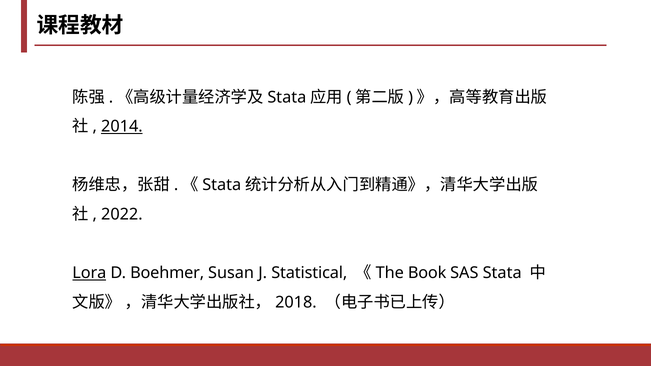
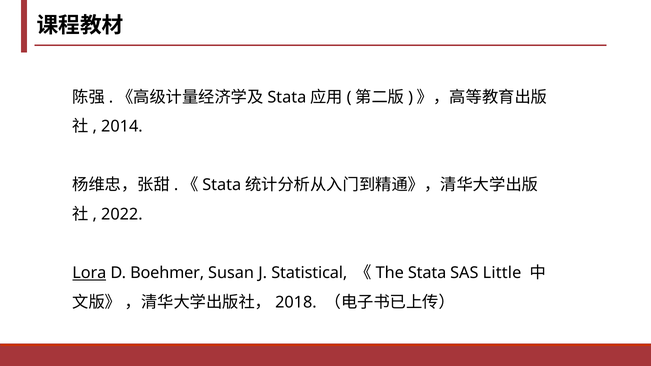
2014 underline: present -> none (122, 127)
Book: Book -> Stata (427, 273)
SAS Stata: Stata -> Little (502, 273)
